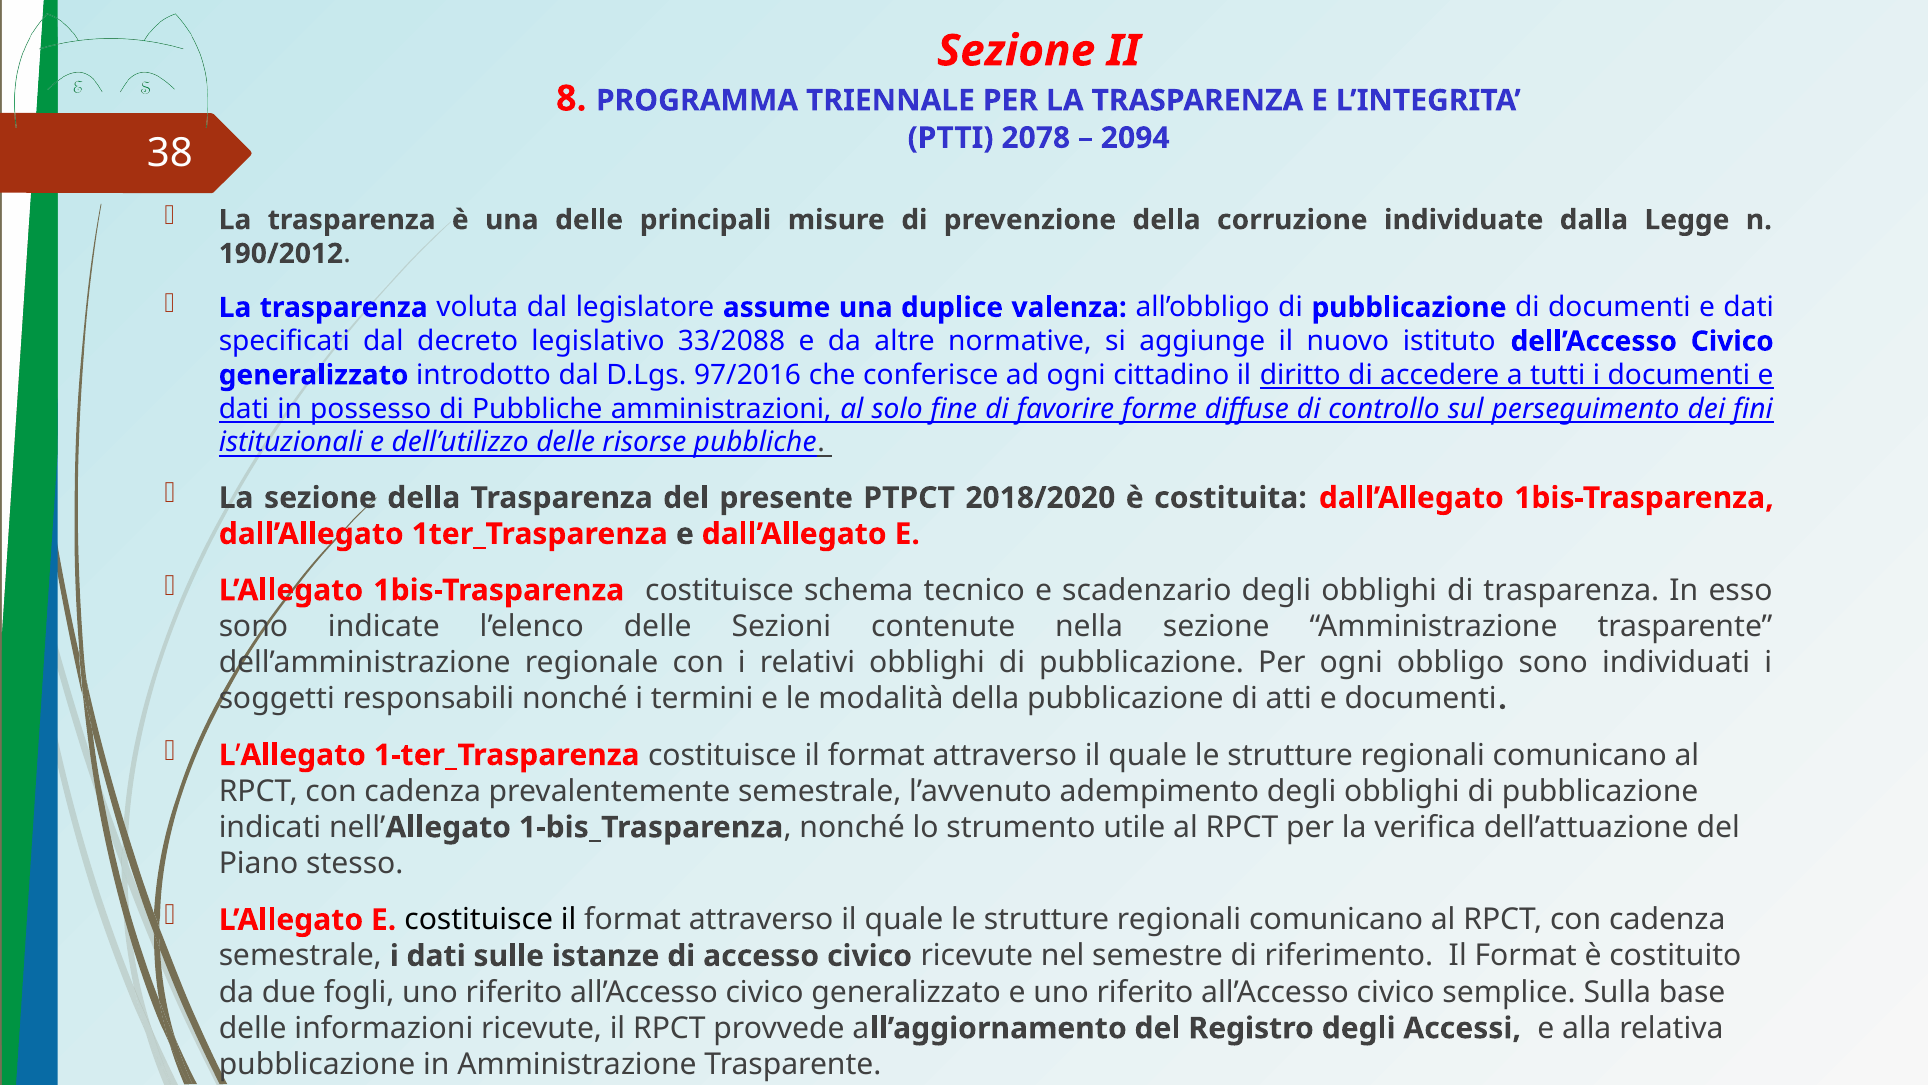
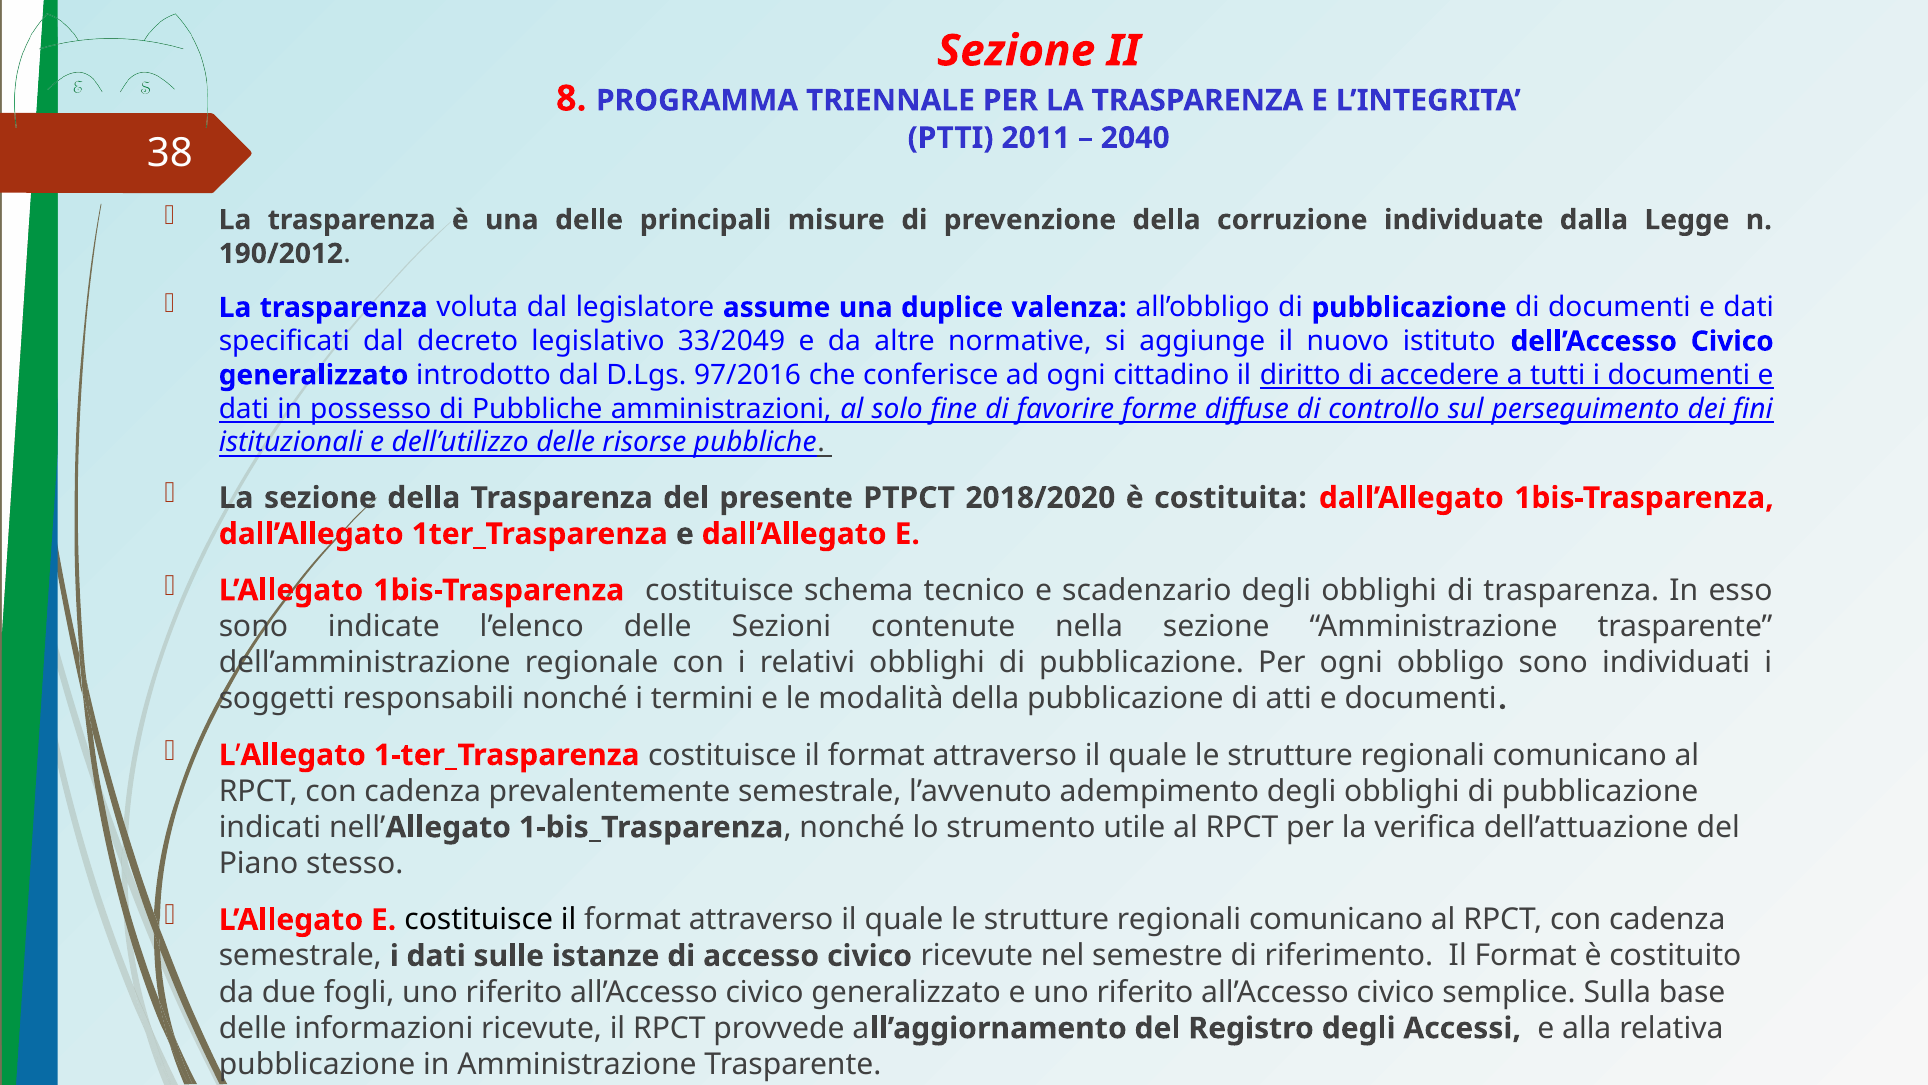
2078: 2078 -> 2011 (1036, 138)
2094: 2094 -> 2040 (1135, 138)
33/2088: 33/2088 -> 33/2049 (732, 341)
